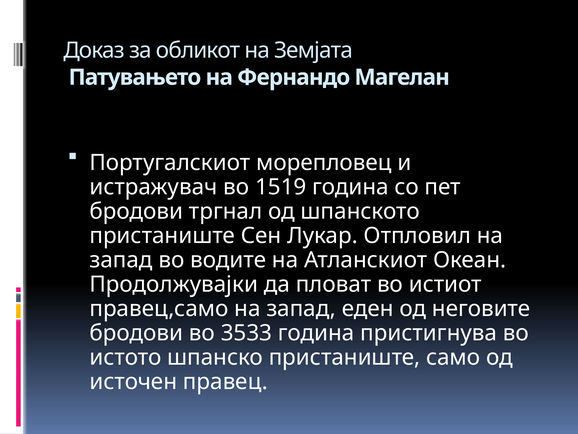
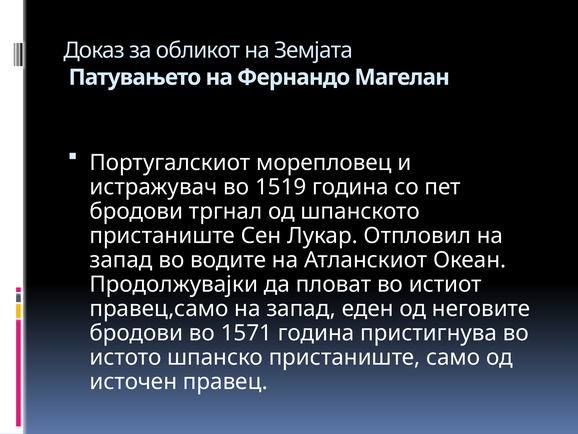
3533: 3533 -> 1571 (246, 333)
